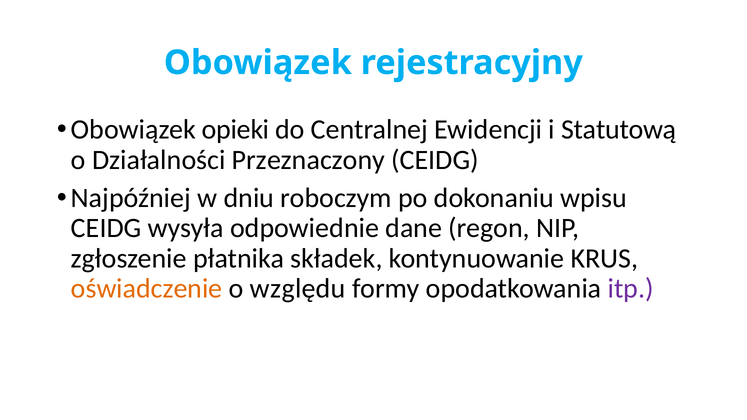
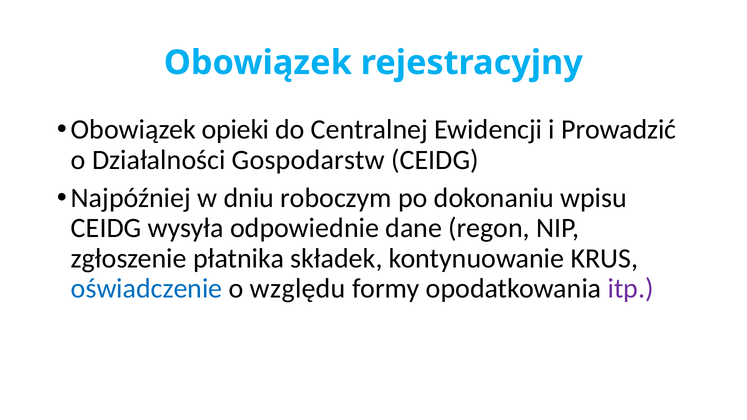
Statutową: Statutową -> Prowadzić (619, 130)
Przeznaczony: Przeznaczony -> Gospodarstw (308, 160)
oświadczenie colour: orange -> blue (147, 289)
